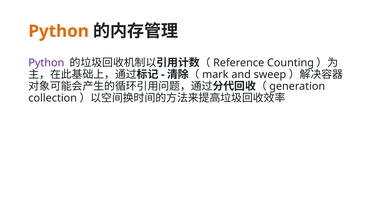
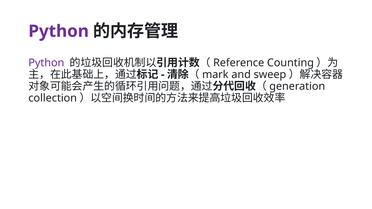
Python colour: orange -> purple (59, 31)
